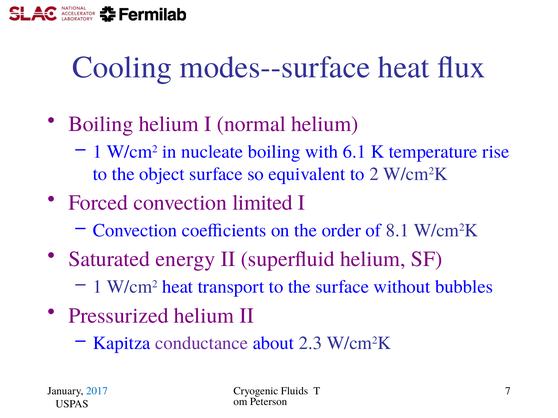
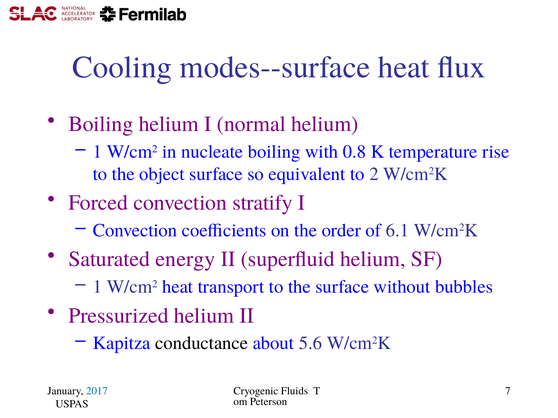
6.1: 6.1 -> 0.8 (354, 152)
limited: limited -> stratify (263, 203)
8.1: 8.1 -> 6.1 (397, 231)
conductance colour: purple -> black (202, 344)
2.3: 2.3 -> 5.6 (310, 344)
